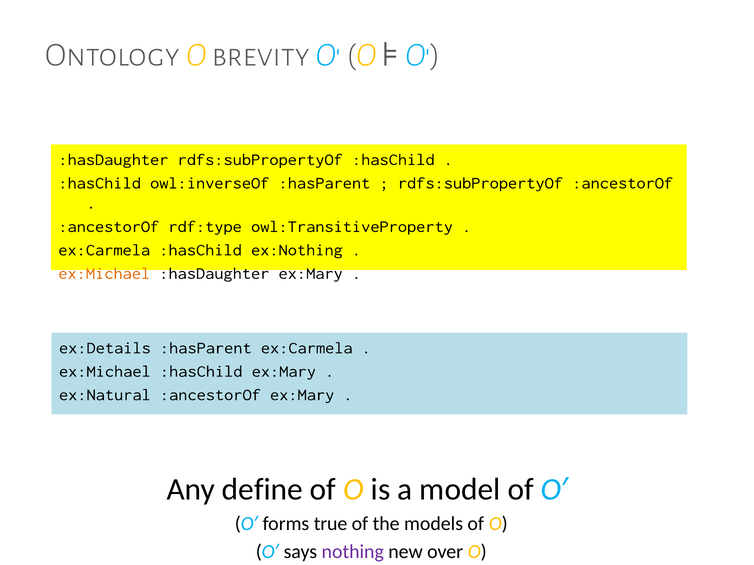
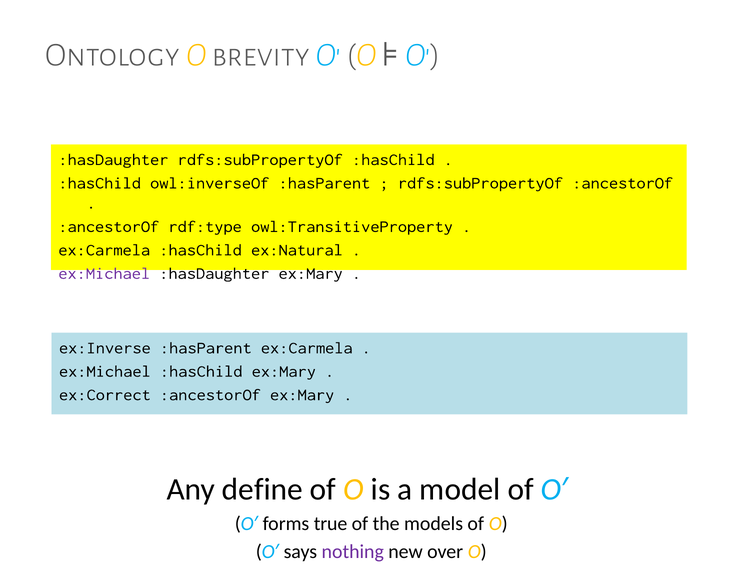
ex:Nothing: ex:Nothing -> ex:Natural (297, 250)
ex:Michael colour: orange -> purple (104, 273)
ex:Details: ex:Details -> ex:Inverse (105, 348)
ex:Natural: ex:Natural -> ex:Correct (105, 395)
